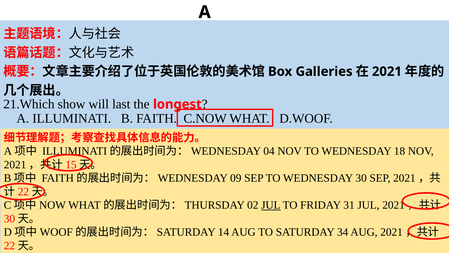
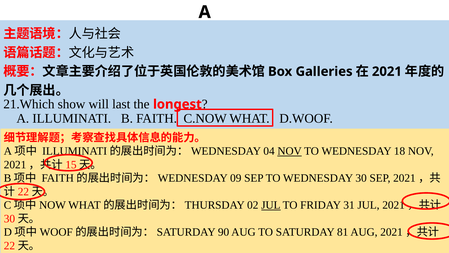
NOV underline: none -> present (290, 151)
14: 14 -> 90 (224, 232)
34: 34 -> 81 (343, 232)
